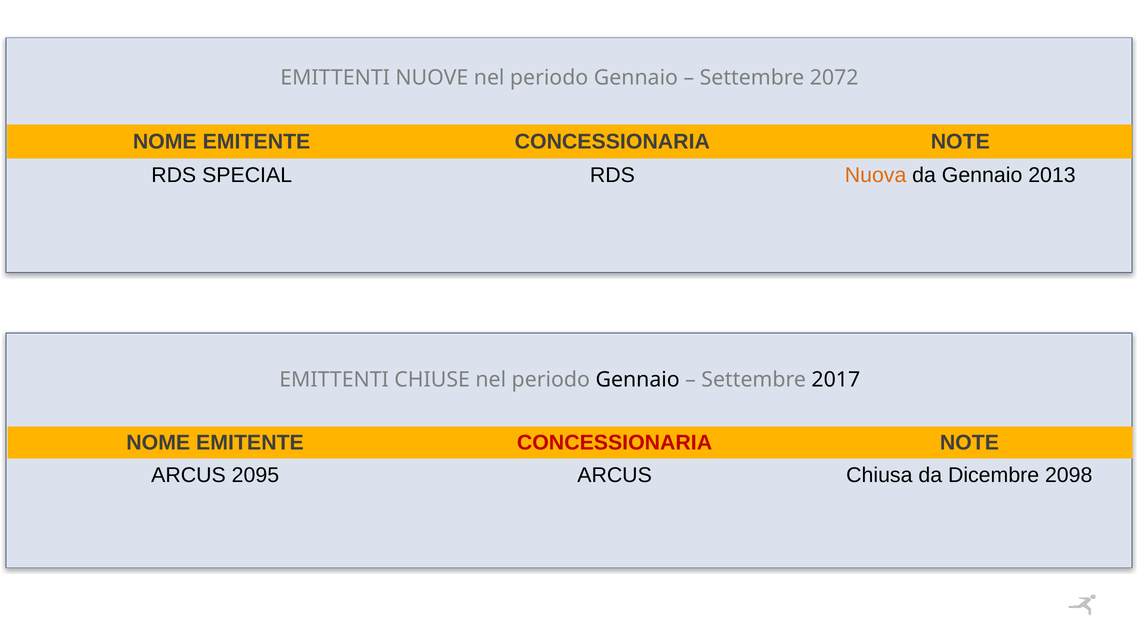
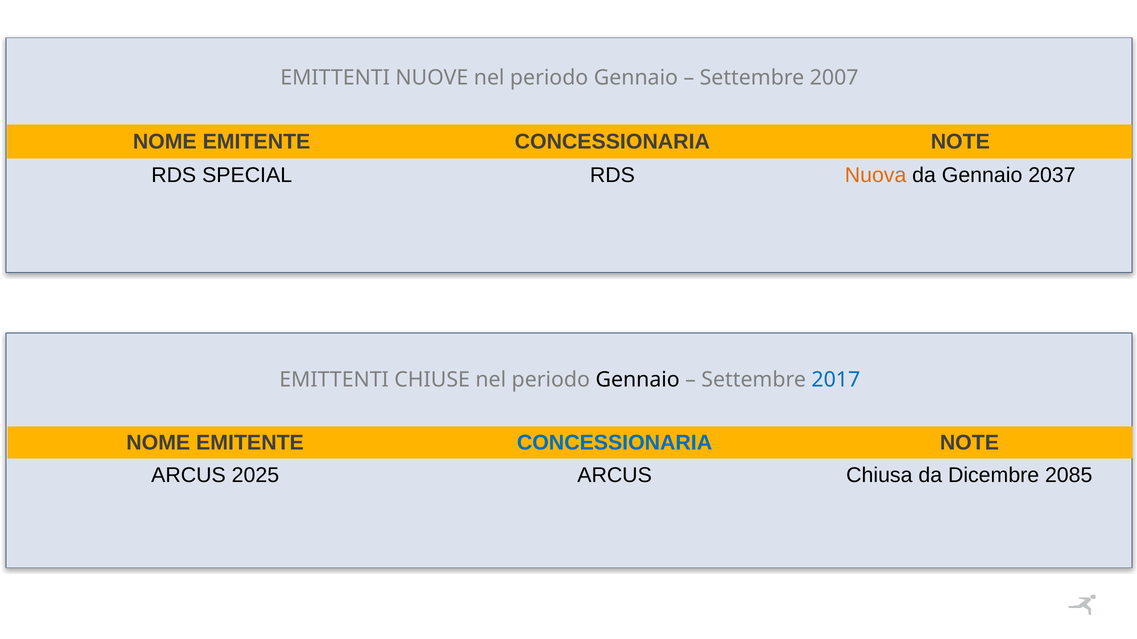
2072: 2072 -> 2007 (834, 78)
2013: 2013 -> 2037 (1052, 175)
2017 colour: black -> blue (836, 380)
CONCESSIONARIA colour: red -> blue (615, 443)
2095: 2095 -> 2025 (255, 476)
2098: 2098 -> 2085 (1069, 476)
